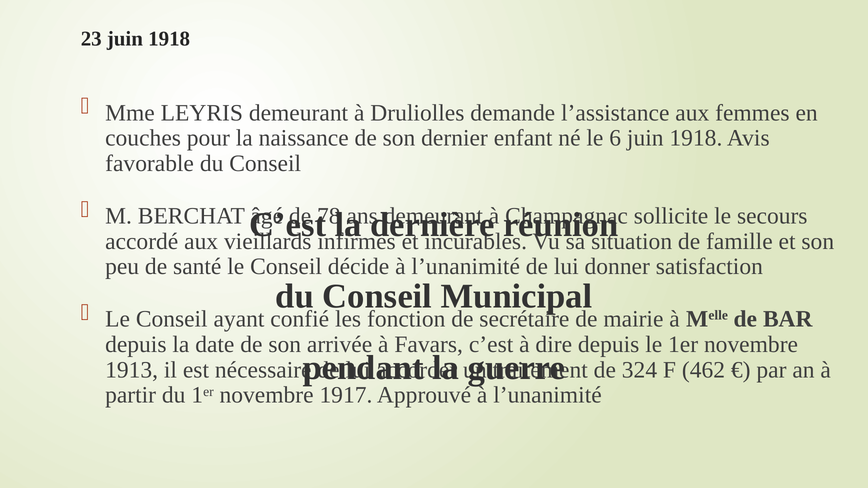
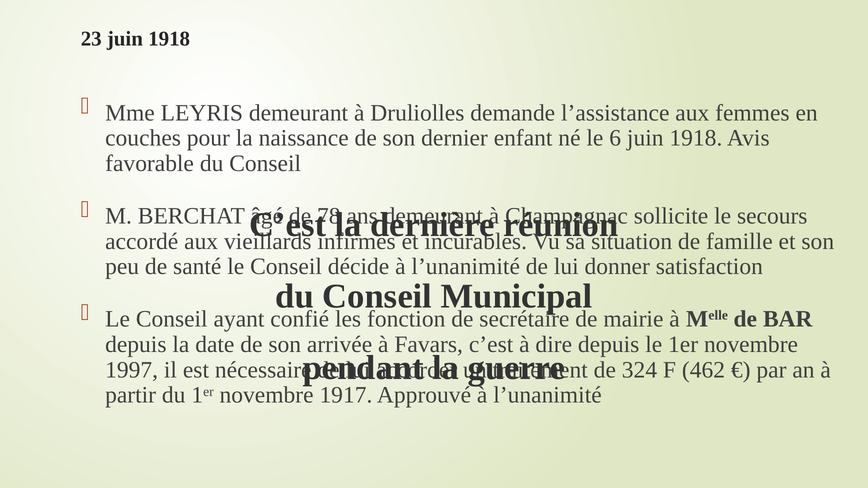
1913: 1913 -> 1997 (132, 370)
